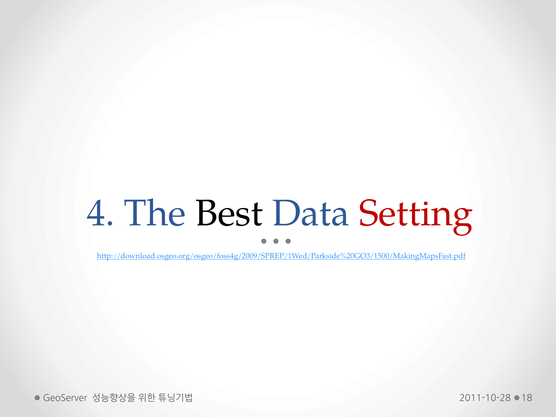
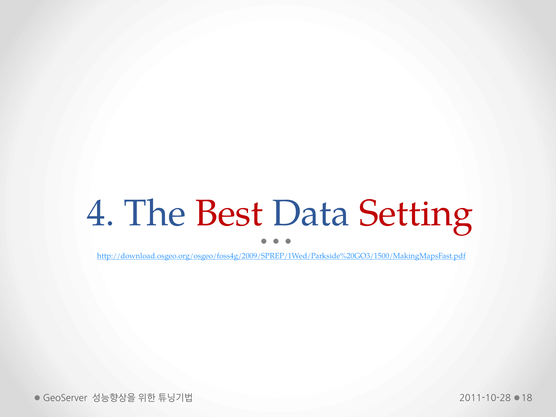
Best colour: black -> red (229, 213)
